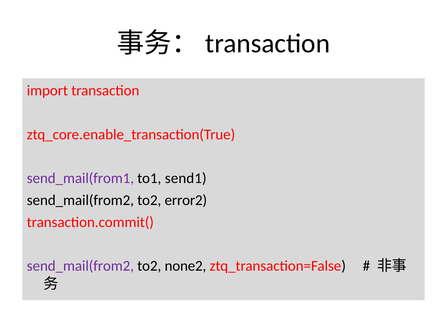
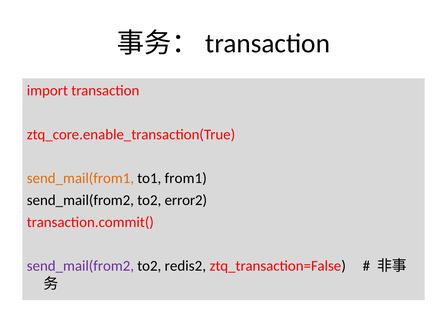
send_mail(from1 colour: purple -> orange (80, 178)
send1: send1 -> from1 (186, 178)
none2: none2 -> redis2 (185, 265)
